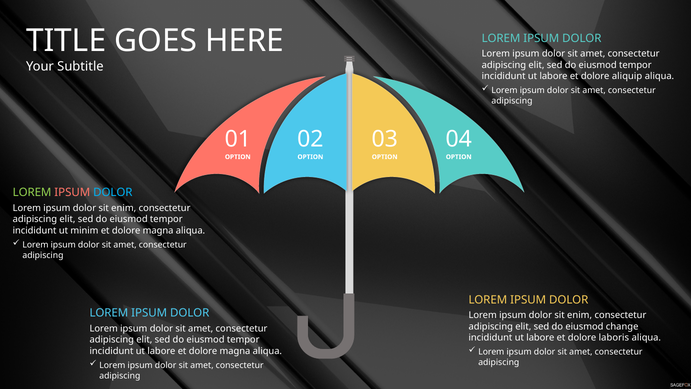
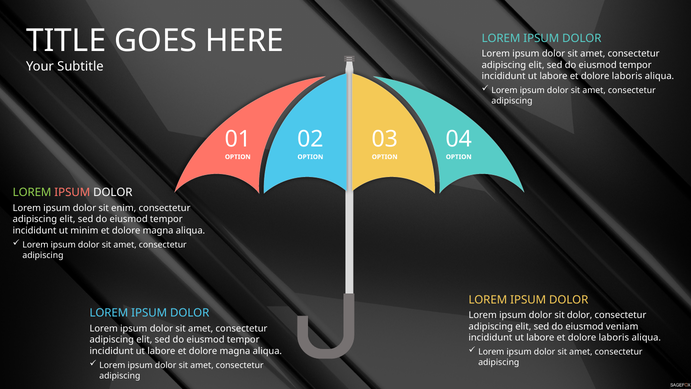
aliquip: aliquip -> laboris (627, 76)
DOLOR colour: light blue -> white (113, 193)
enim: enim -> dolor (580, 315)
change: change -> veniam (622, 326)
